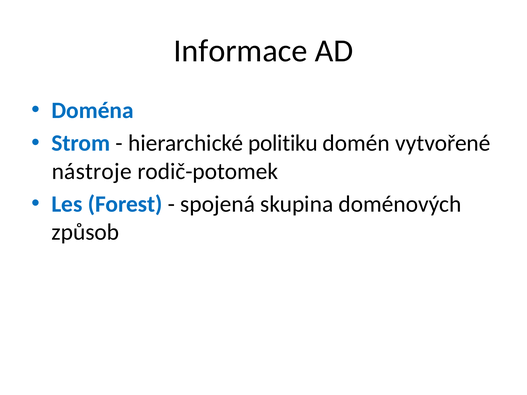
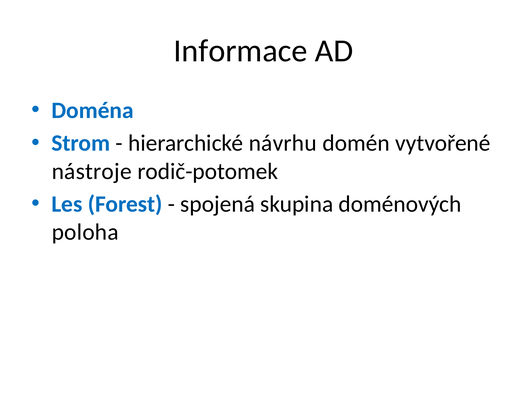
politiku: politiku -> návrhu (283, 143)
způsob: způsob -> poloha (85, 232)
